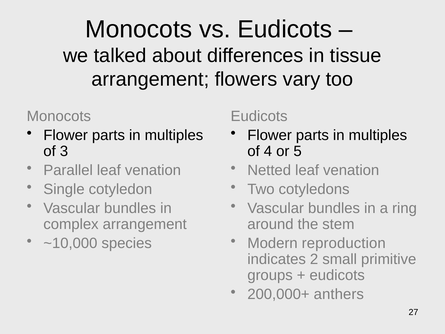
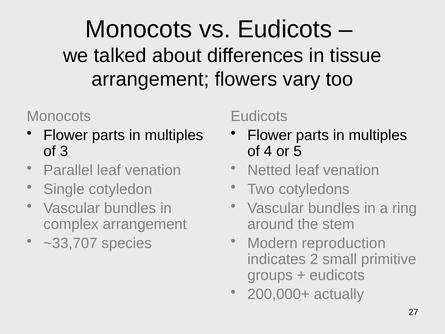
~10,000: ~10,000 -> ~33,707 (70, 243)
anthers: anthers -> actually (339, 294)
